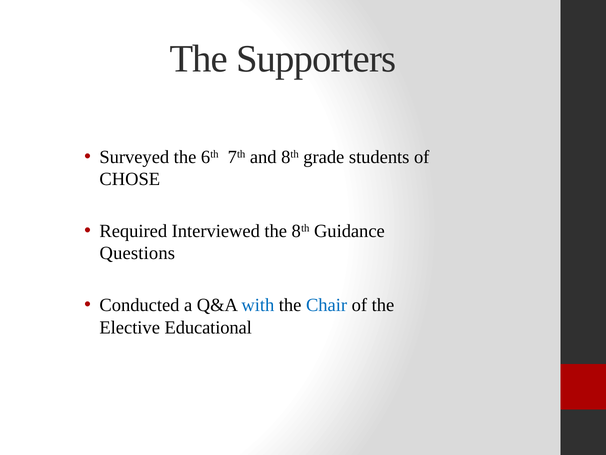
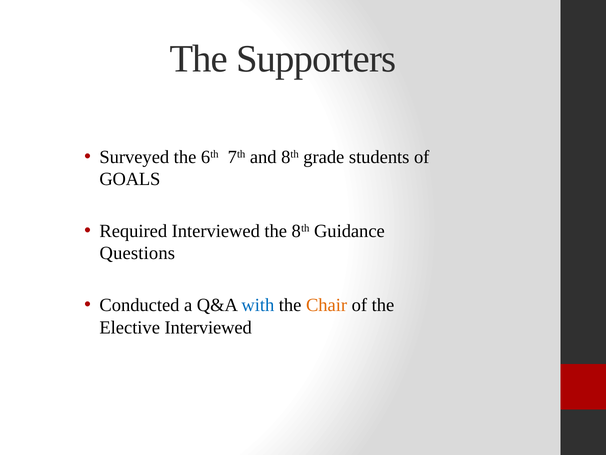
CHOSE: CHOSE -> GOALS (130, 179)
Chair colour: blue -> orange (327, 305)
Elective Educational: Educational -> Interviewed (208, 327)
